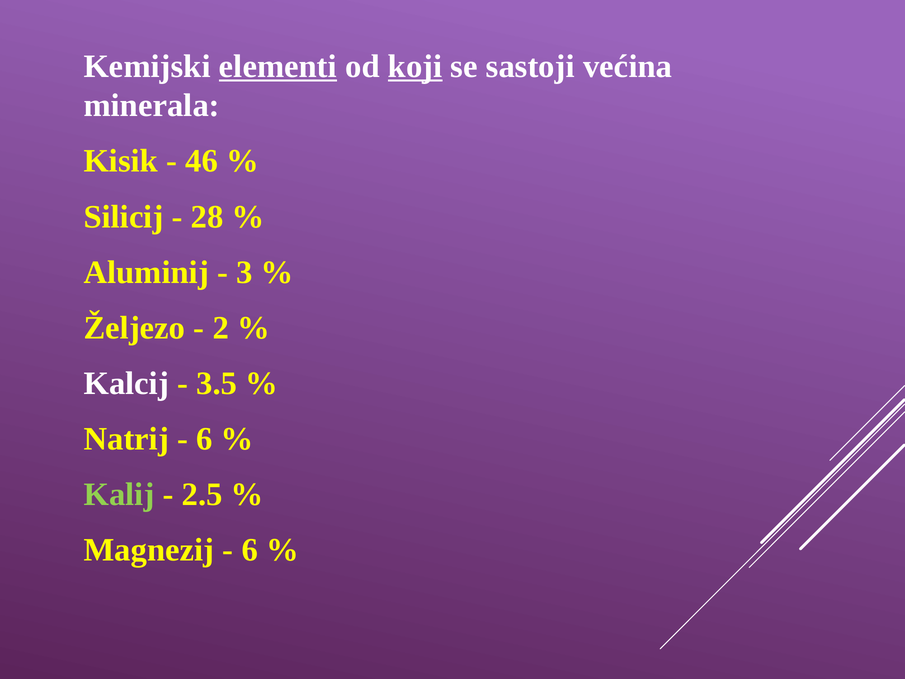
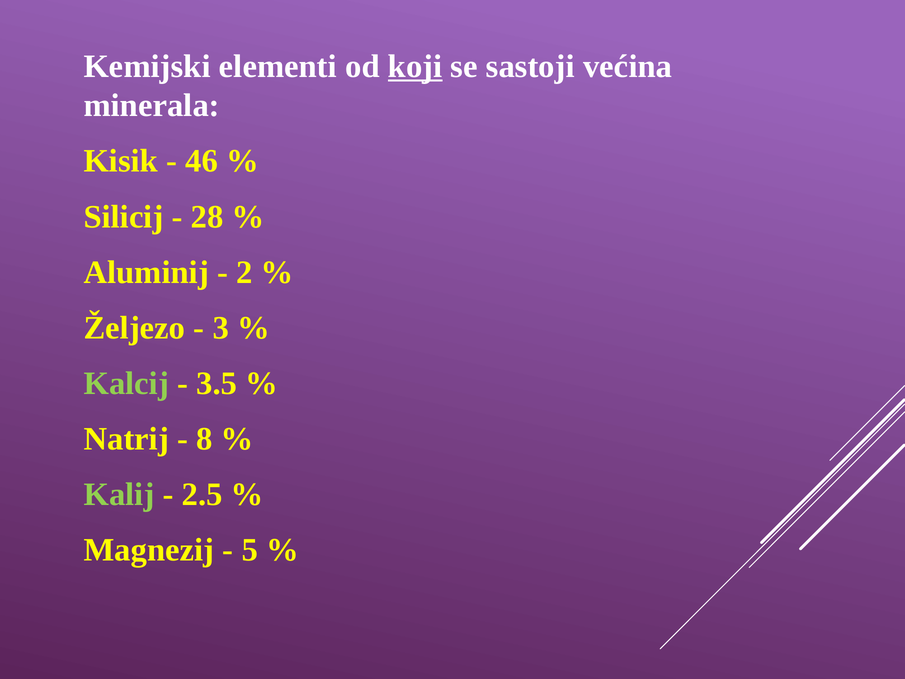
elementi underline: present -> none (278, 66)
3: 3 -> 2 (244, 272)
2: 2 -> 3 (221, 328)
Kalcij colour: white -> light green (126, 383)
6: 6 -> 8 (204, 439)
6: 6 -> 5 (250, 550)
